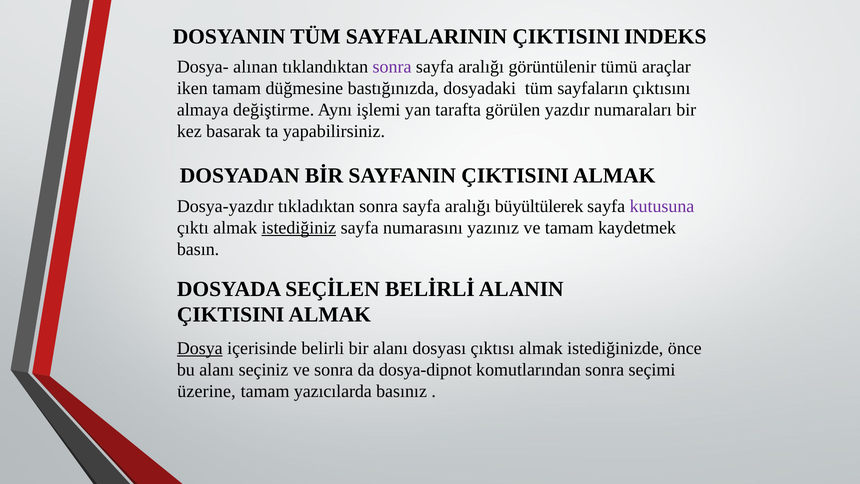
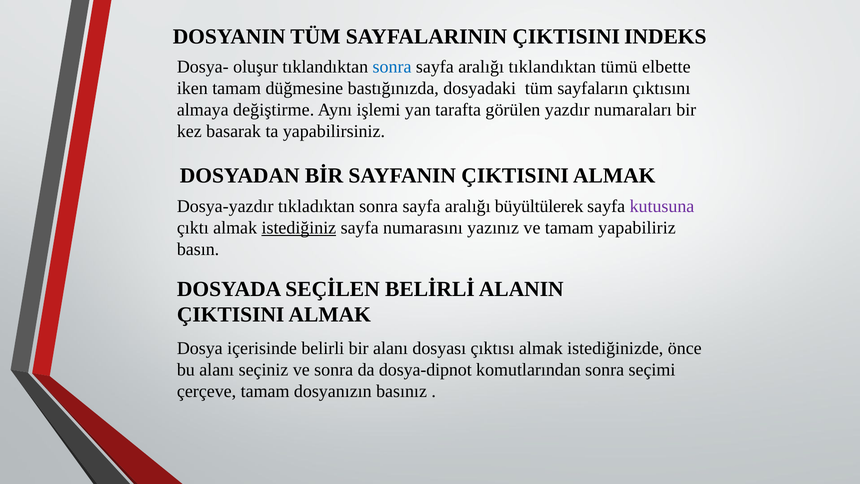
alınan: alınan -> oluşur (256, 67)
sonra colour: purple -> blue (392, 67)
aralığı görüntülenir: görüntülenir -> tıklandıktan (552, 67)
araçlar: araçlar -> elbette (666, 67)
kaydetmek: kaydetmek -> yapabiliriz (637, 228)
Dosya underline: present -> none (200, 348)
üzerine: üzerine -> çerçeve (207, 391)
yazıcılarda: yazıcılarda -> dosyanızın (333, 391)
